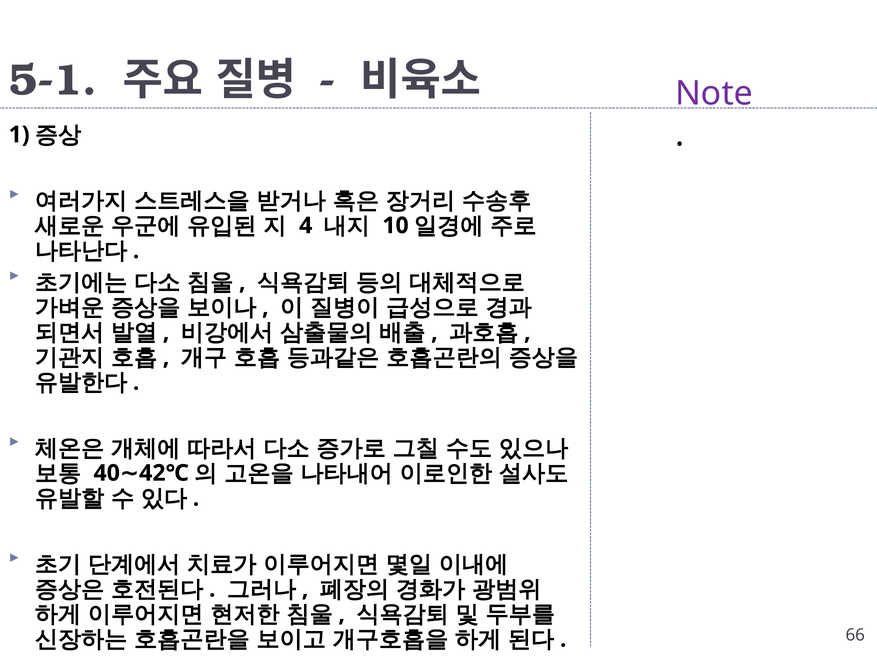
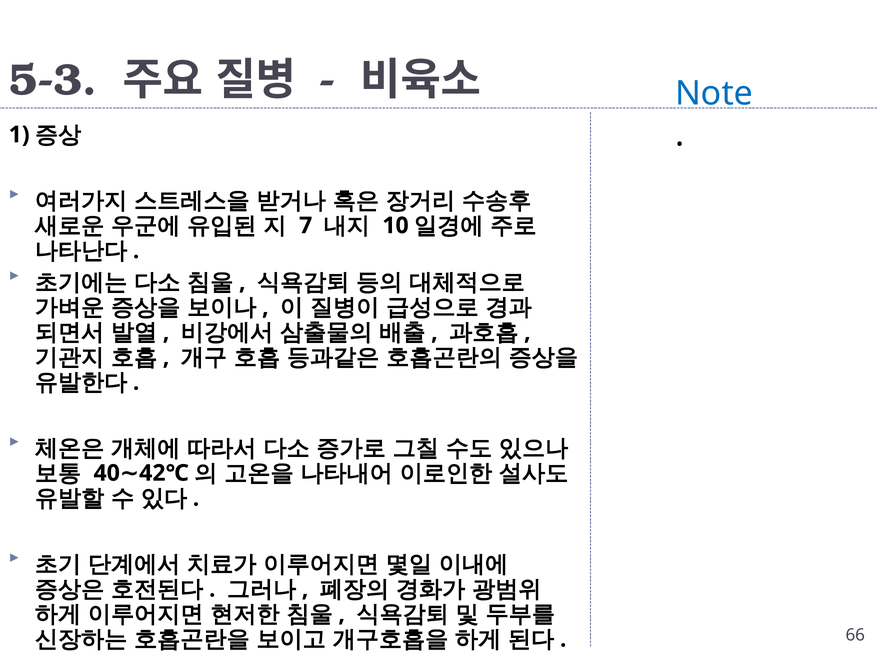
5-1: 5-1 -> 5-3 (53, 80)
Note colour: purple -> blue (714, 94)
4: 4 -> 7 (306, 225)
